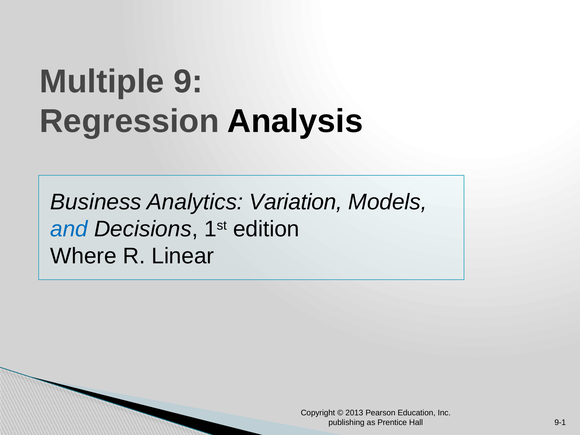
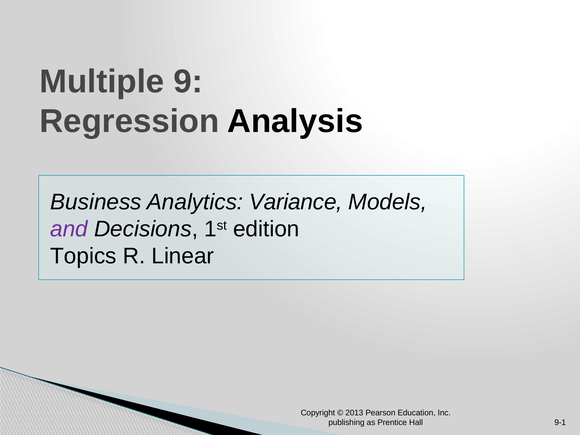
Variation: Variation -> Variance (296, 202)
and colour: blue -> purple (69, 229)
Where: Where -> Topics (83, 256)
